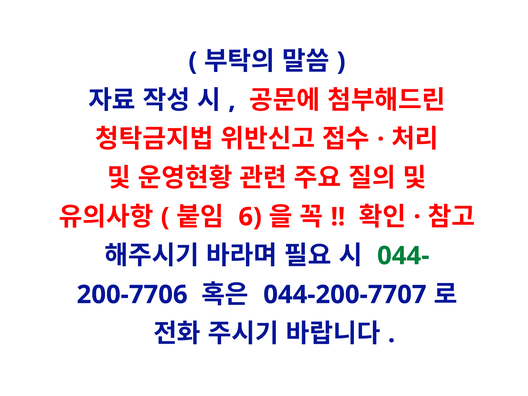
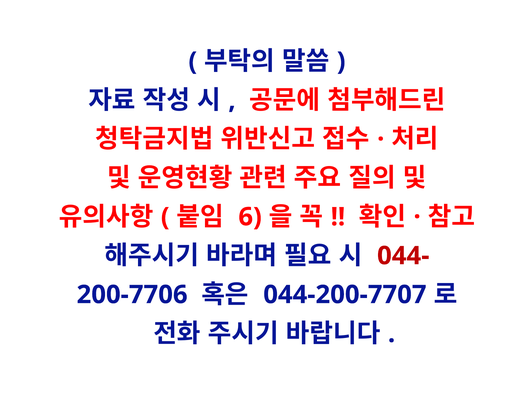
044- colour: green -> red (403, 256)
